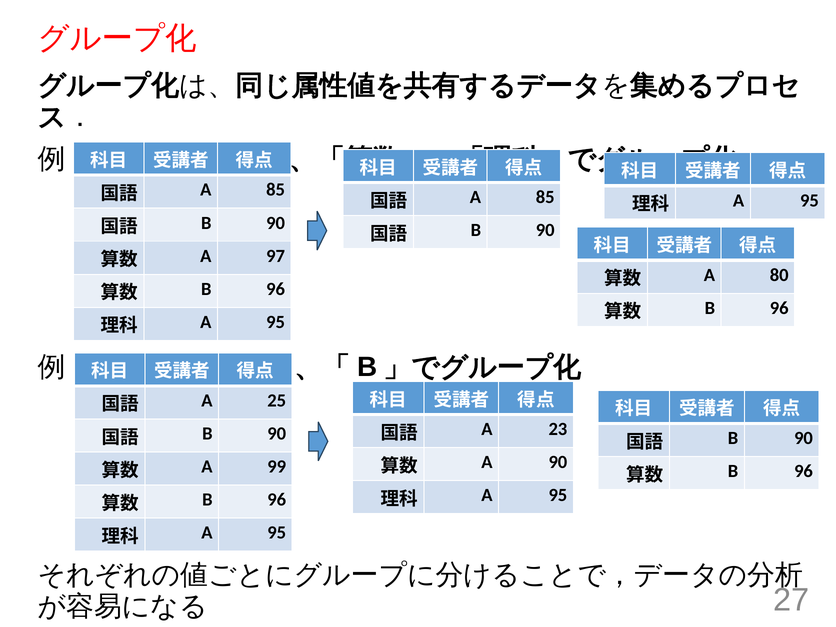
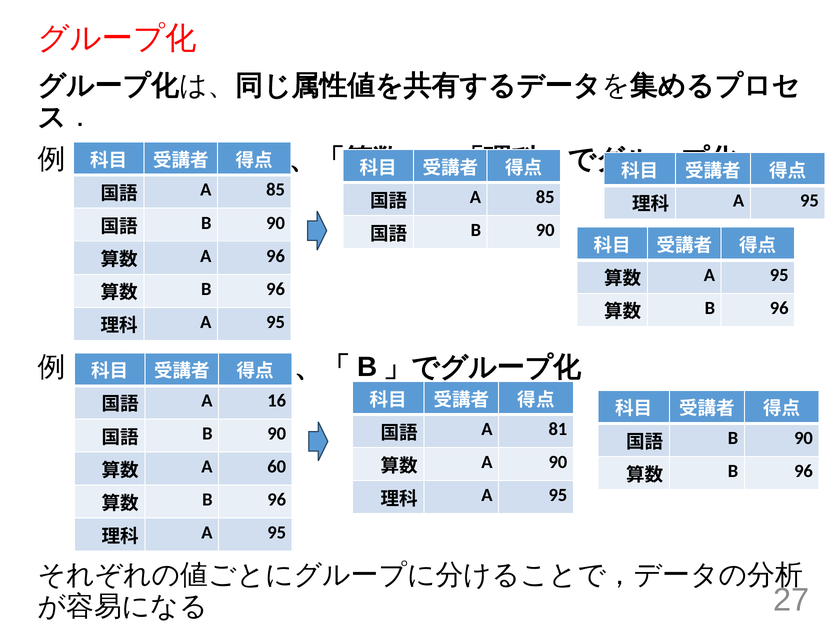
A 97: 97 -> 96 (276, 256)
80: 80 -> 95 (779, 275)
25: 25 -> 16 (277, 401)
23: 23 -> 81 (558, 429)
99: 99 -> 60 (277, 467)
